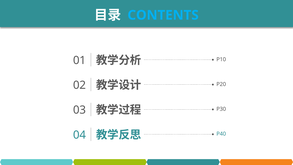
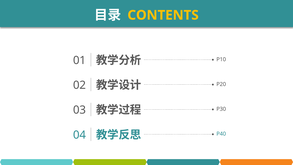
CONTENTS colour: light blue -> yellow (163, 15)
